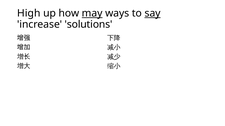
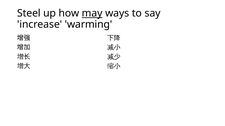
High: High -> Steel (29, 13)
say underline: present -> none (153, 13)
solutions: solutions -> warming (88, 24)
